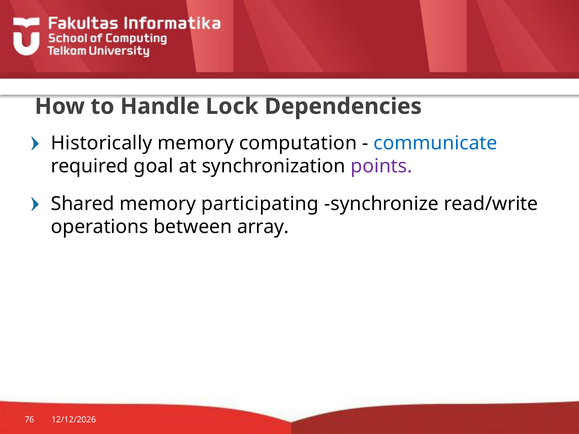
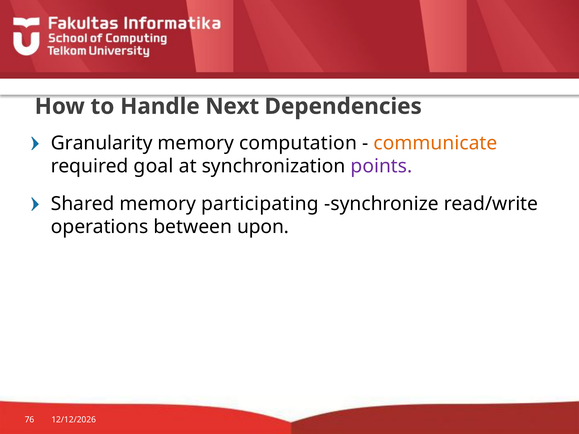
Lock: Lock -> Next (232, 106)
Historically: Historically -> Granularity (102, 143)
communicate colour: blue -> orange (435, 143)
array: array -> upon (263, 227)
